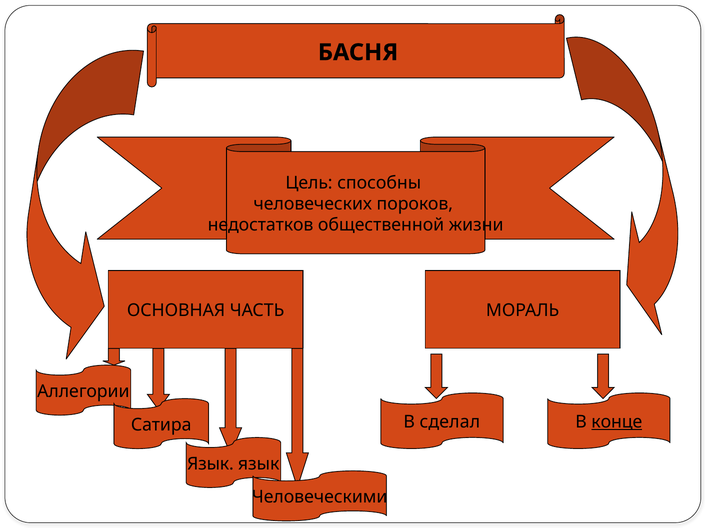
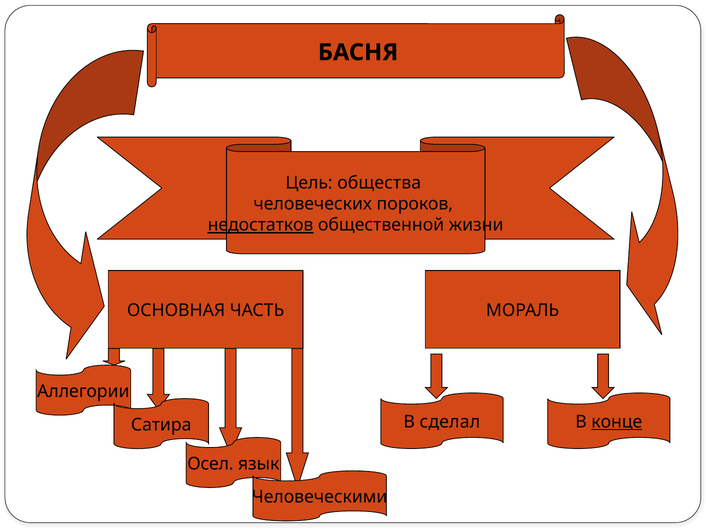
способны: способны -> общества (379, 183)
недостатков underline: none -> present (261, 225)
Язык: Язык -> Осел (210, 463)
